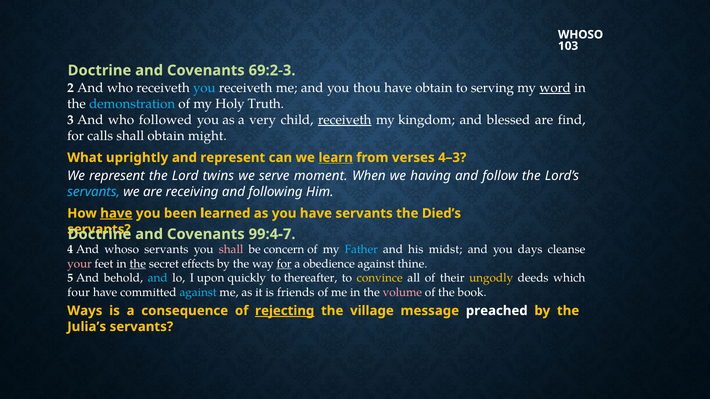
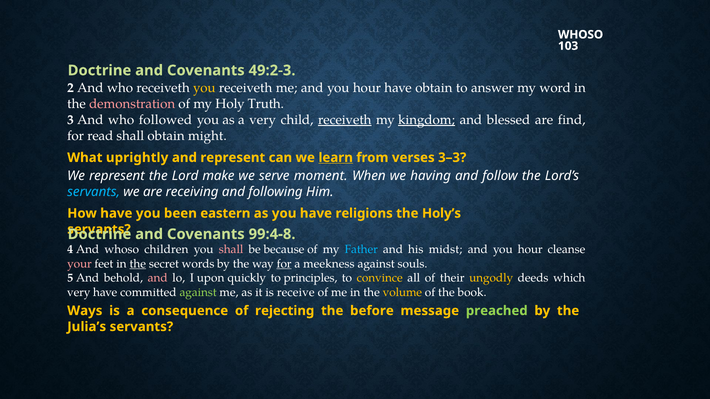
69:2-3: 69:2-3 -> 49:2-3 (272, 70)
you colour: light blue -> yellow (204, 88)
me and you thou: thou -> hour (367, 88)
serving: serving -> answer (492, 88)
word underline: present -> none (555, 88)
demonstration colour: light blue -> pink (132, 104)
kingdom underline: none -> present (426, 120)
calls: calls -> read (100, 136)
4–3: 4–3 -> 3–3 (452, 158)
twins: twins -> make (218, 176)
have underline: present -> none (116, 214)
learned: learned -> eastern (225, 214)
have servants: servants -> religions (364, 214)
Died’s: Died’s -> Holy’s (441, 214)
99:4-7: 99:4-7 -> 99:4-8 (272, 234)
whoso servants: servants -> children (166, 250)
concern: concern -> because (284, 250)
days: days -> hour (530, 250)
effects: effects -> words (198, 264)
obedience: obedience -> meekness (329, 264)
thine: thine -> souls (412, 264)
and colour: light blue -> pink (158, 278)
thereafter: thereafter -> principles (311, 278)
four: four -> very (79, 292)
against colour: light blue -> light green (198, 292)
friends: friends -> receive (296, 292)
volume colour: pink -> yellow (402, 292)
rejecting underline: present -> none (285, 311)
village: village -> before (372, 311)
preached colour: white -> light green (497, 311)
